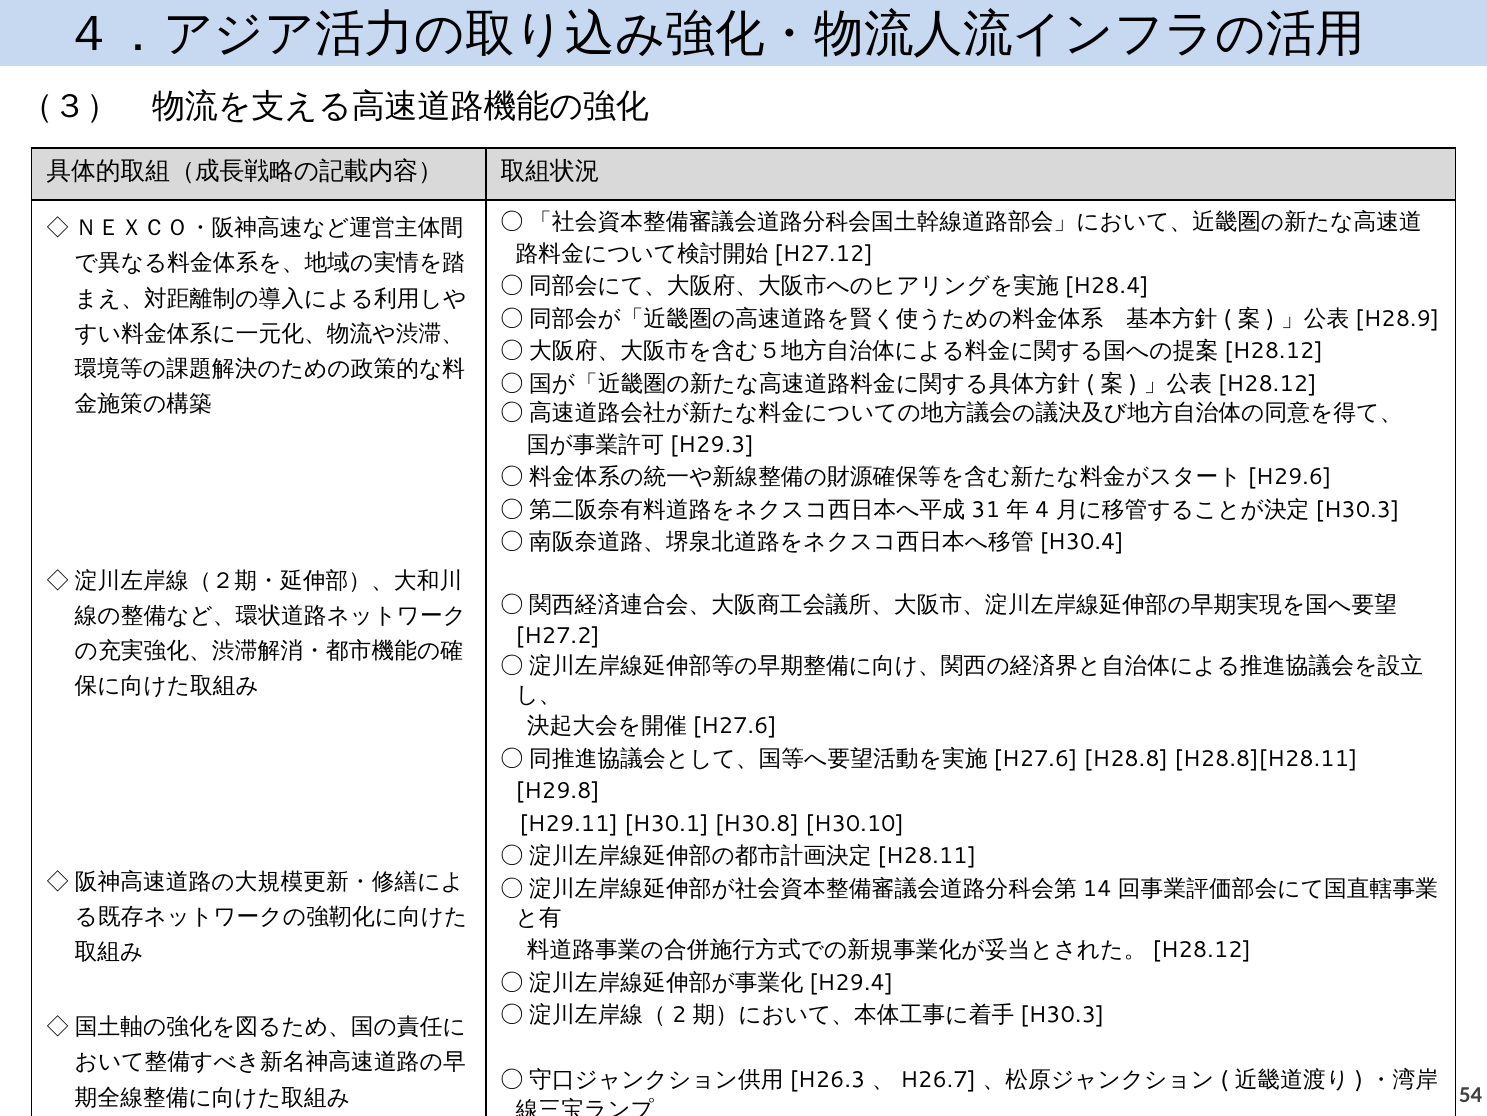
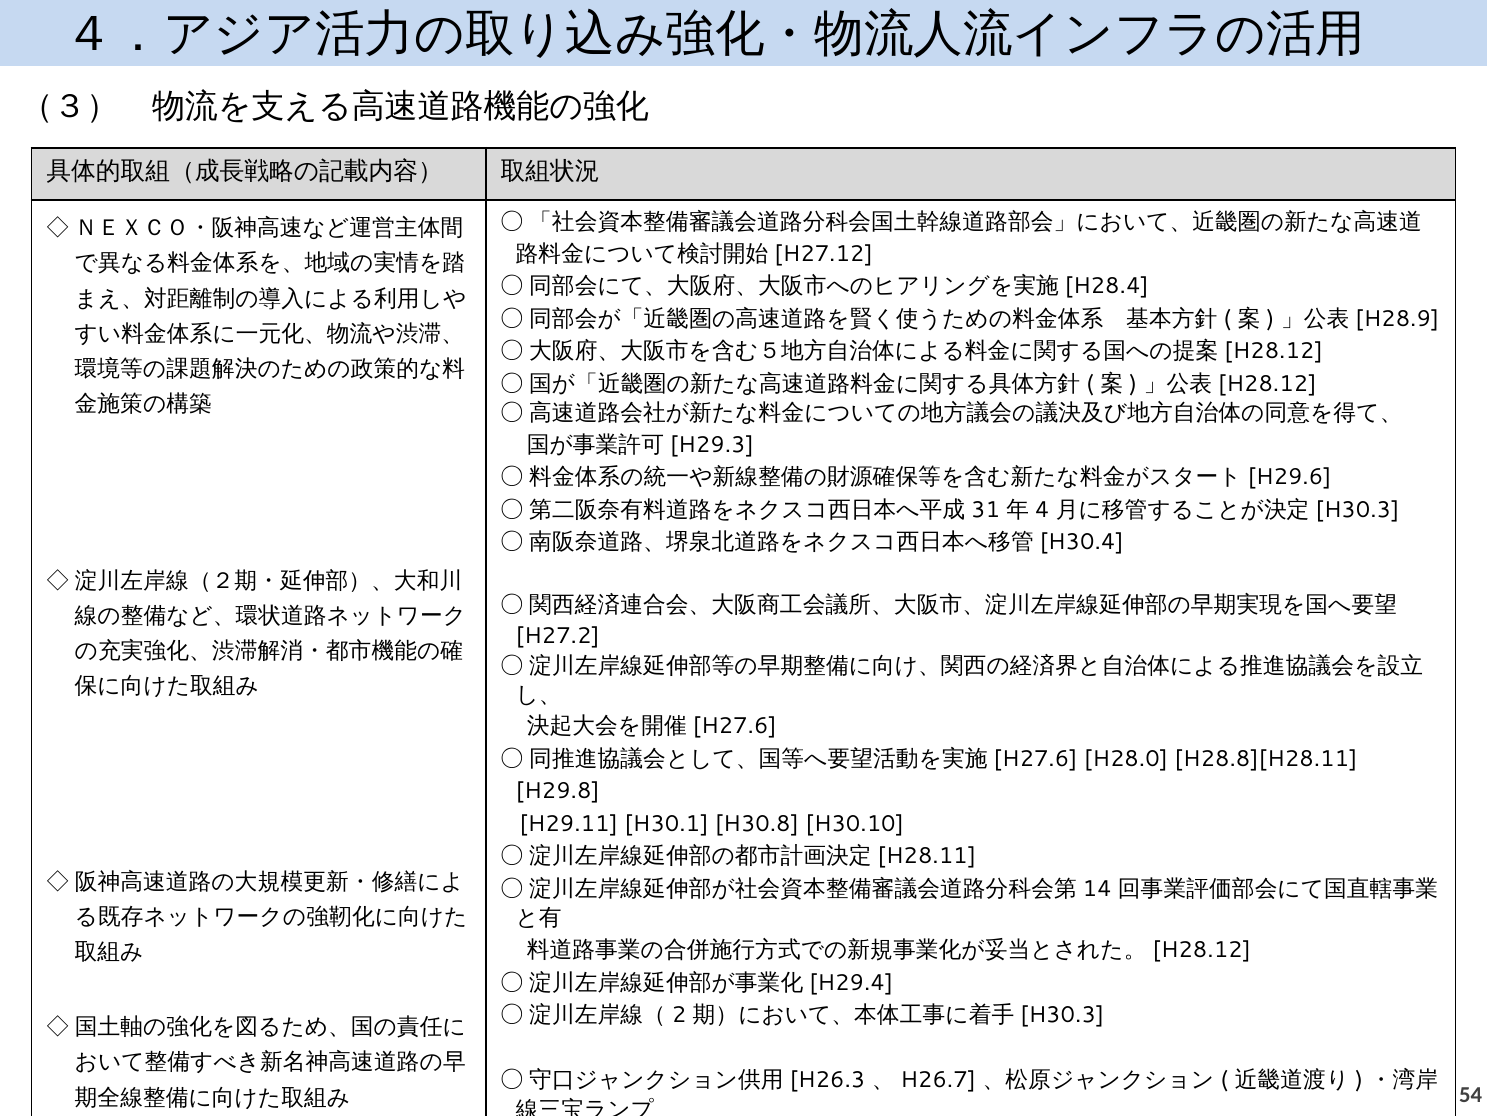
H28.8: H28.8 -> H28.0 (1126, 758)
